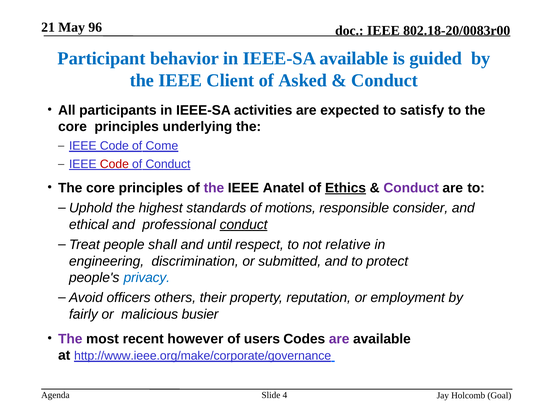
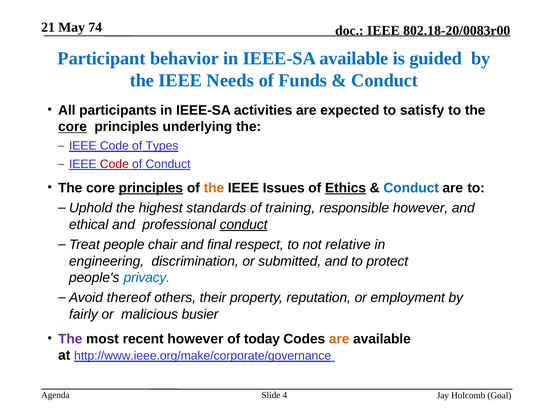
96: 96 -> 74 (95, 27)
Client: Client -> Needs (230, 80)
Asked: Asked -> Funds (303, 80)
core underline: none -> present (73, 127)
Come: Come -> Types (162, 146)
principles underline: none -> present (151, 188)
the colour: purple -> orange (214, 188)
Anatel: Anatel -> Issues (284, 188)
Conduct colour: purple -> blue (411, 188)
motions: motions -> training (290, 208)
responsible consider: consider -> however (421, 208)
shall: shall -> chair (163, 245)
until: until -> final (219, 245)
officers: officers -> thereof (129, 298)
users: users -> today (262, 339)
are colour: purple -> orange (339, 339)
